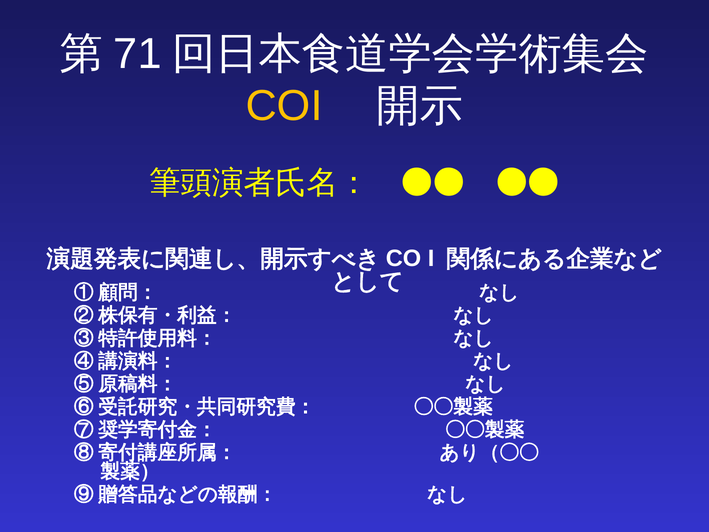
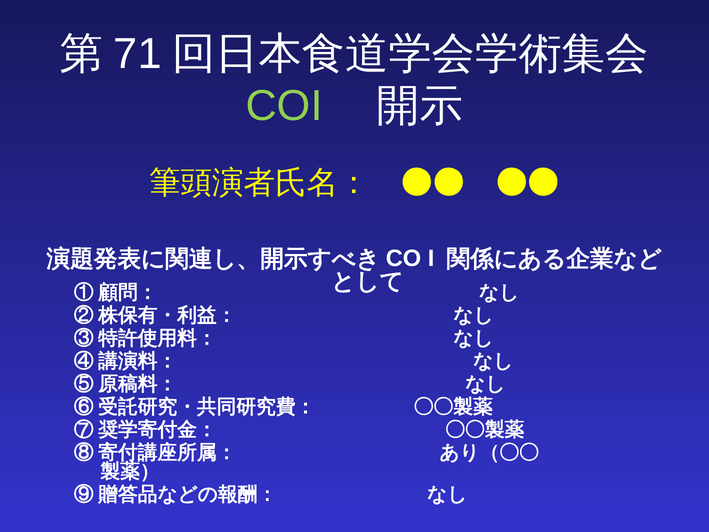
COI colour: yellow -> light green (284, 106)
